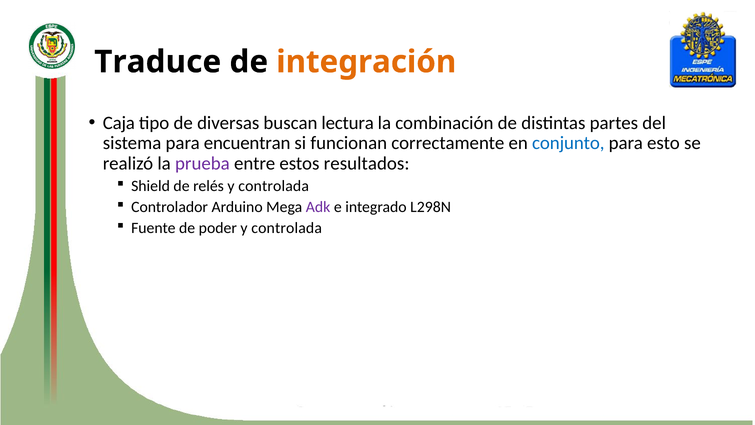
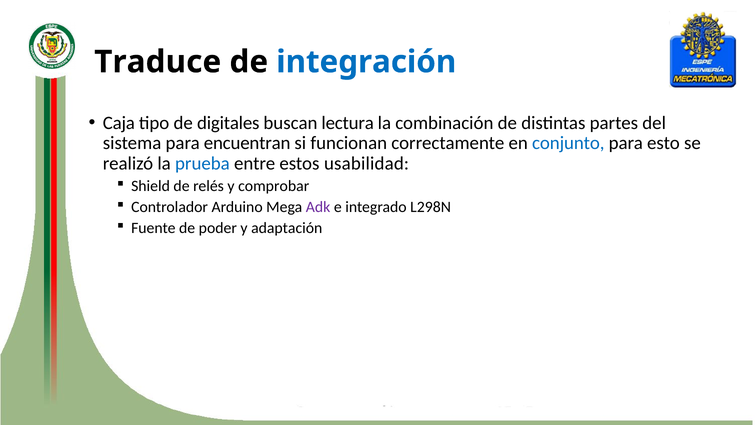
integración colour: orange -> blue (366, 62)
diversas: diversas -> digitales (228, 123)
prueba colour: purple -> blue (202, 164)
resultados: resultados -> usabilidad (367, 164)
relés y controlada: controlada -> comprobar (274, 186)
poder y controlada: controlada -> adaptación (287, 228)
